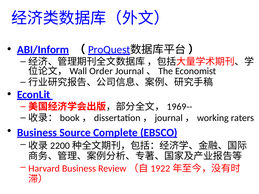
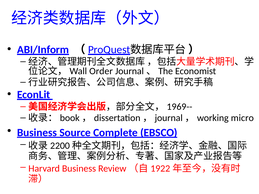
raters: raters -> micro (242, 118)
